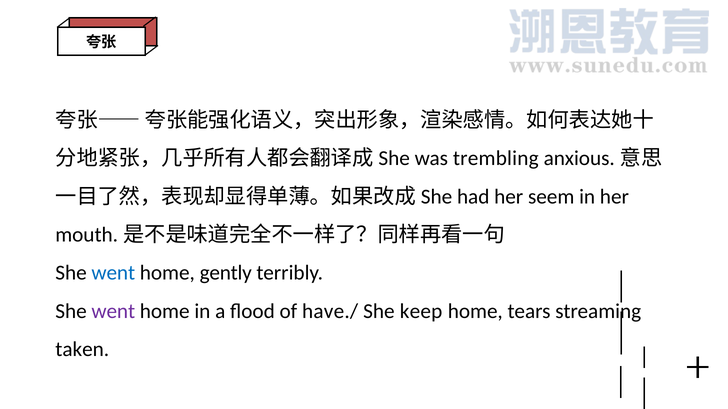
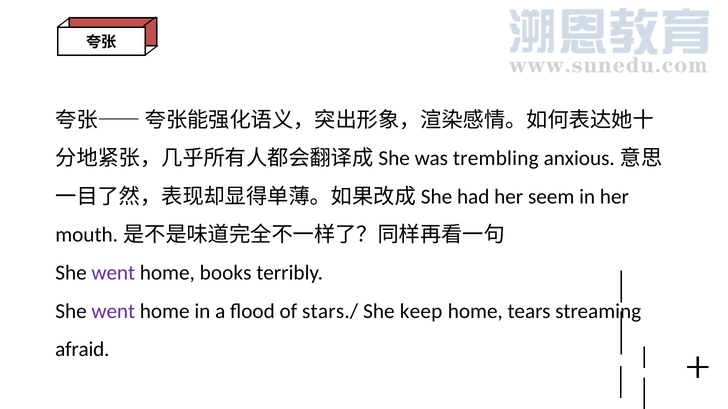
went colour: blue -> purple (113, 273)
gently: gently -> books (226, 273)
have./: have./ -> stars./ (330, 312)
taken: taken -> afraid (82, 350)
